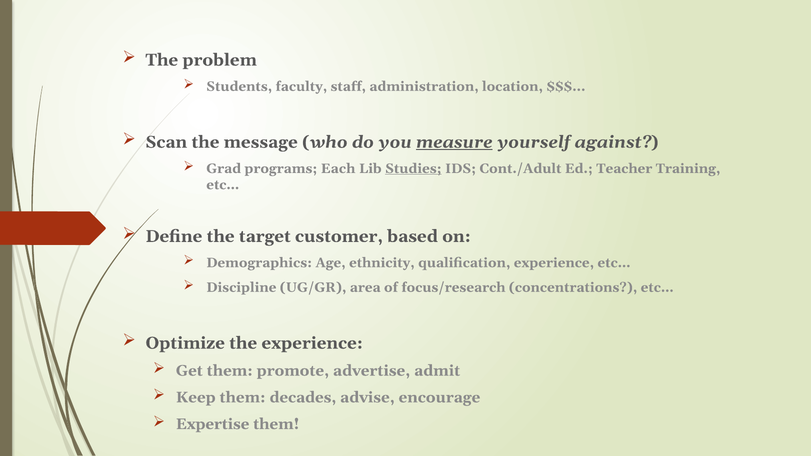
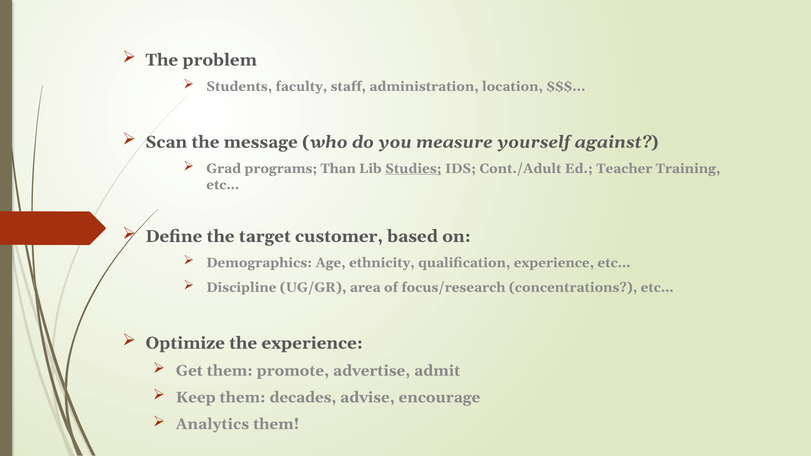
measure underline: present -> none (454, 142)
Each: Each -> Than (338, 169)
Expertise: Expertise -> Analytics (212, 424)
